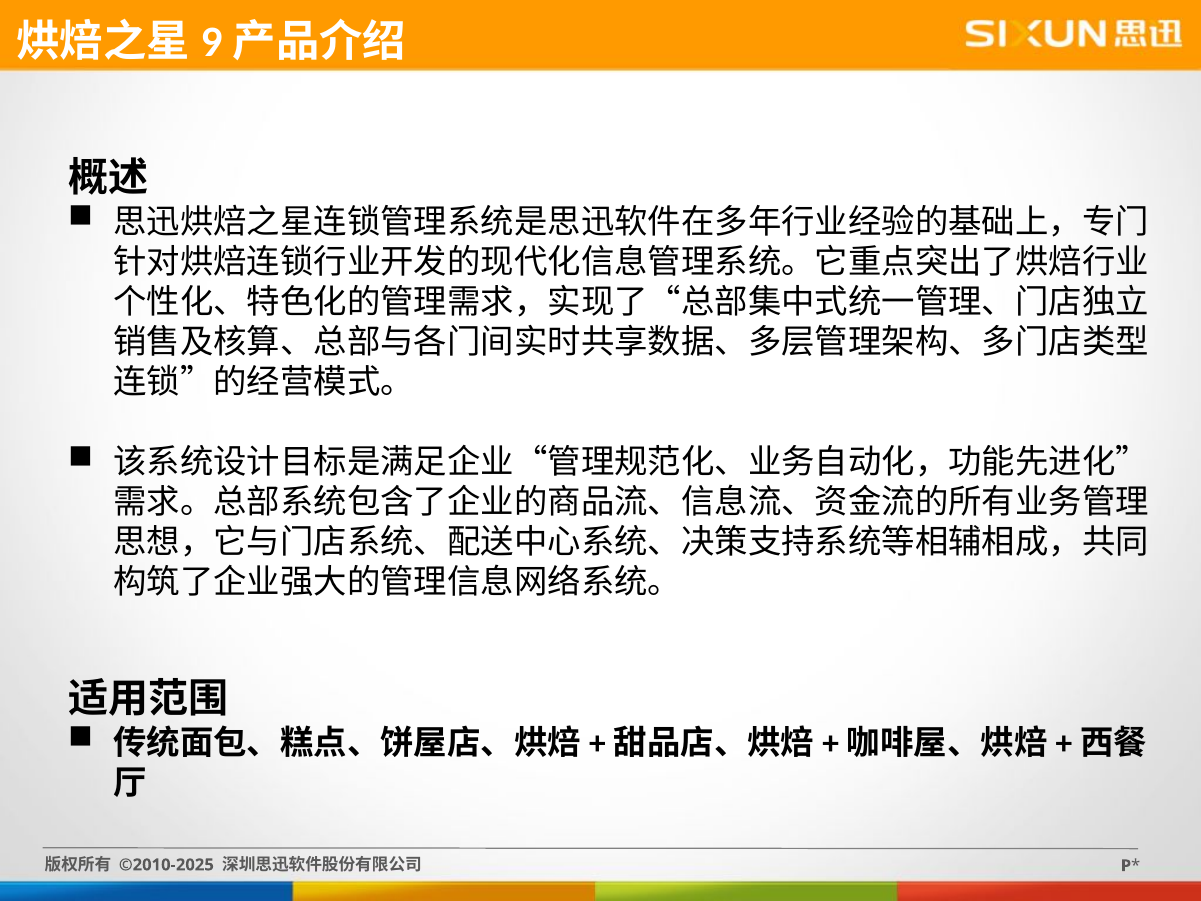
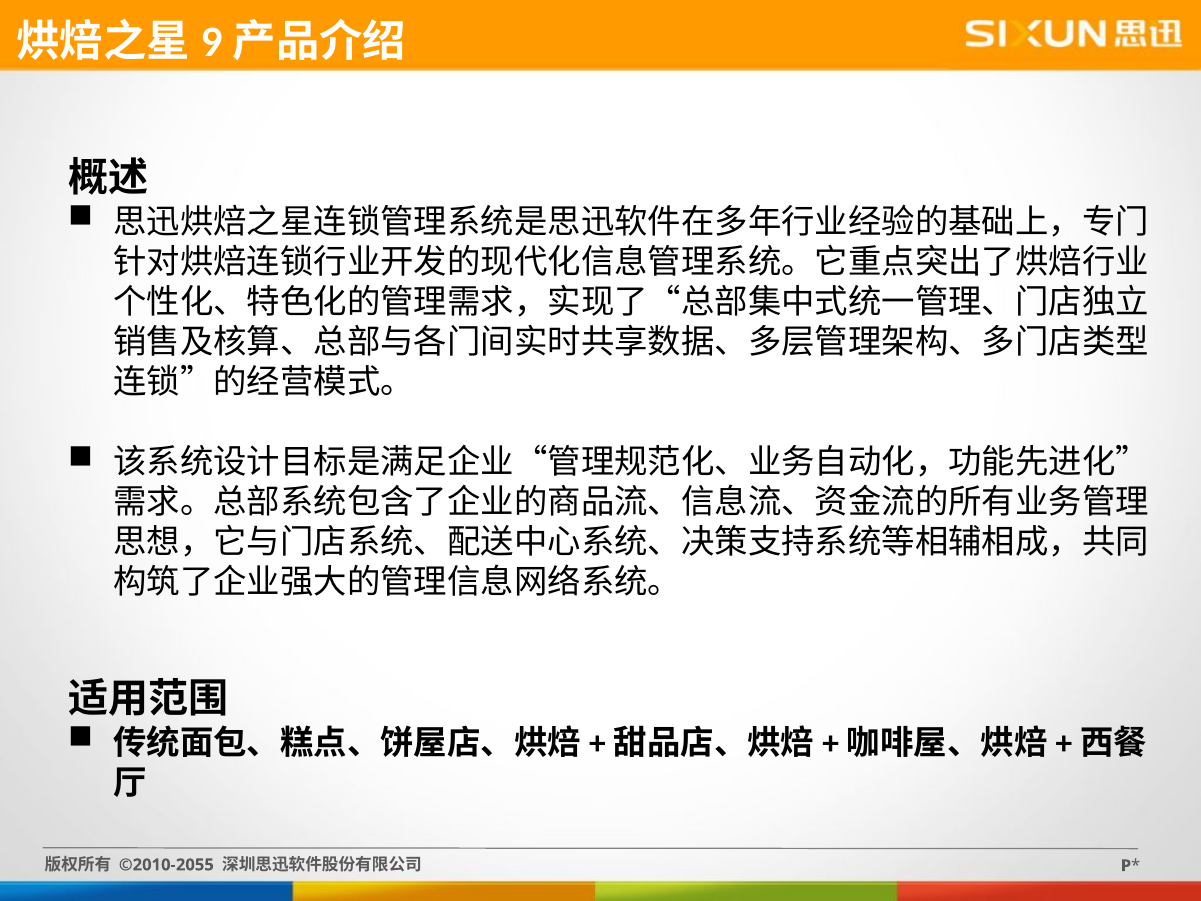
©2010-2025: ©2010-2025 -> ©2010-2055 (166, 865)
